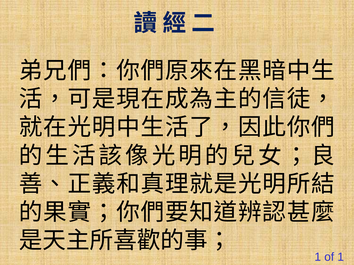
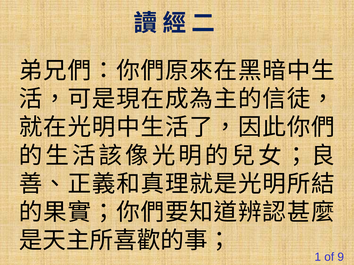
of 1: 1 -> 9 (341, 257)
